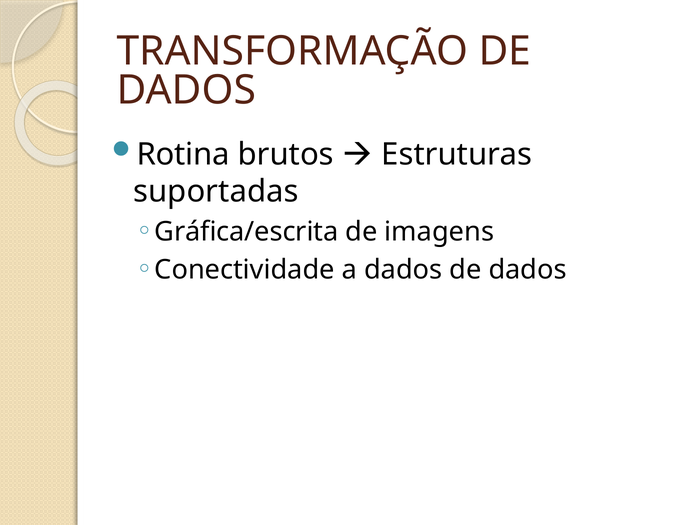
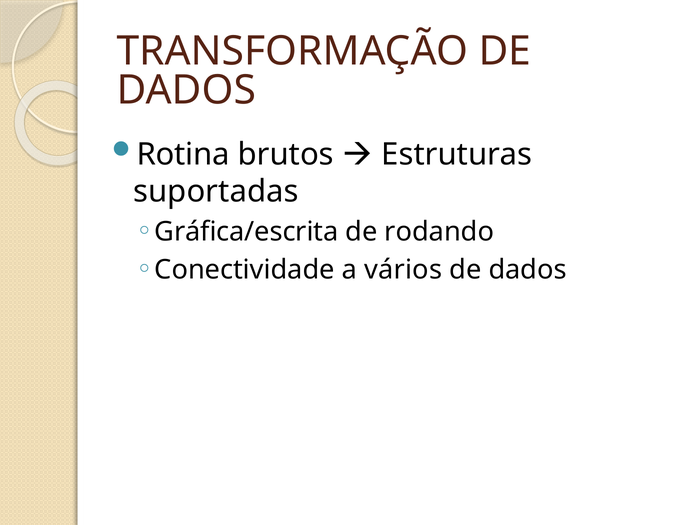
imagens: imagens -> rodando (439, 232)
a dados: dados -> vários (403, 270)
